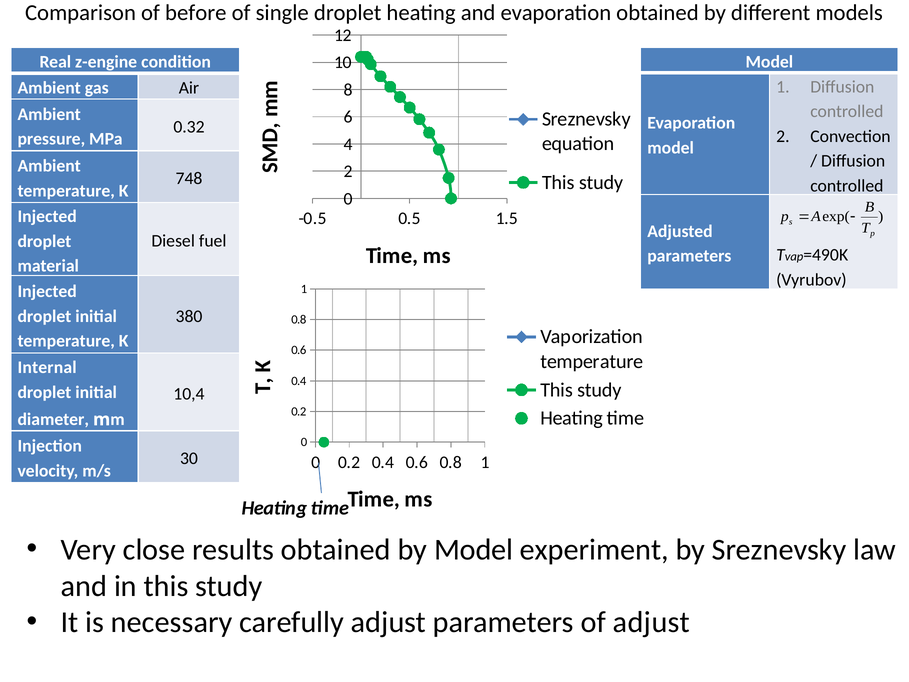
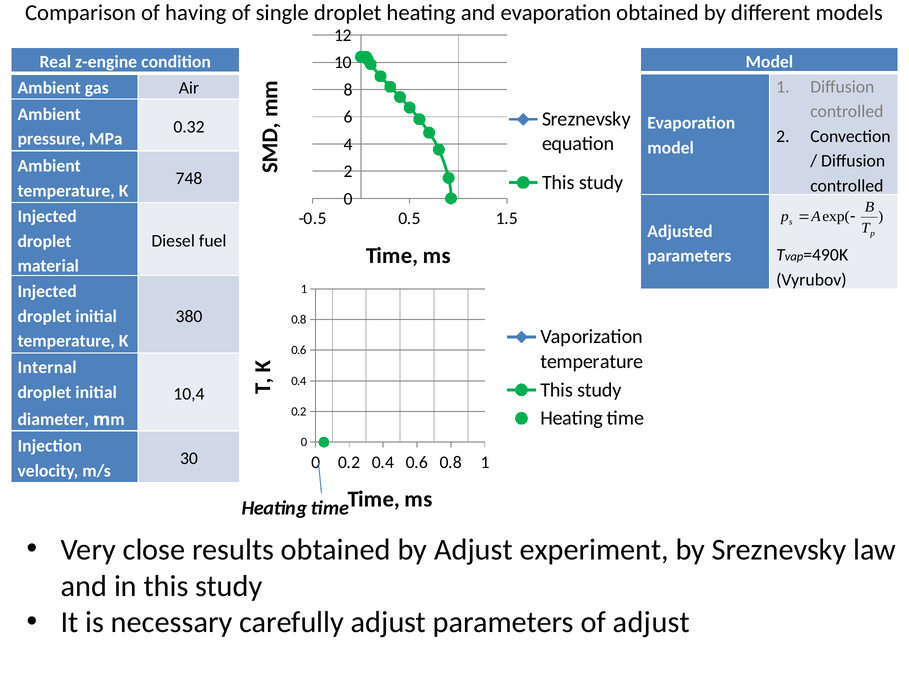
before: before -> having (196, 13)
by Model: Model -> Adjust (473, 549)
